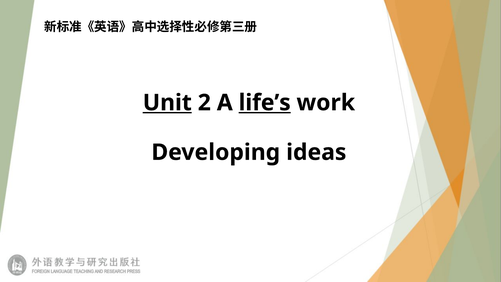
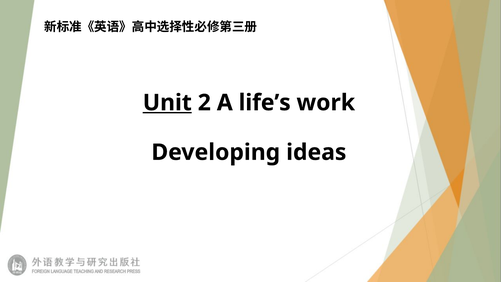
life’s underline: present -> none (265, 103)
